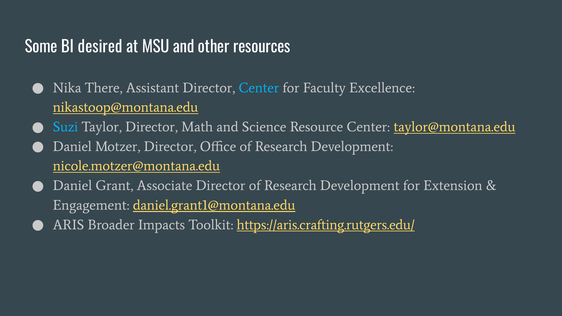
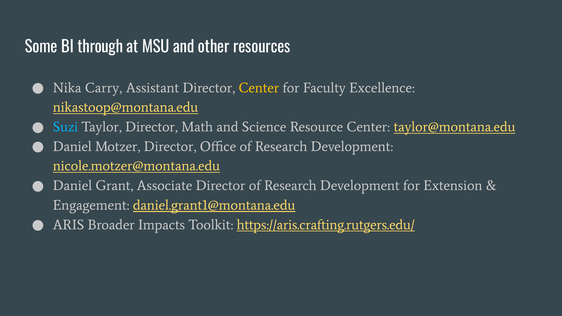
desired: desired -> through (100, 47)
There: There -> Carry (104, 88)
Center colour: light blue -> yellow (259, 88)
